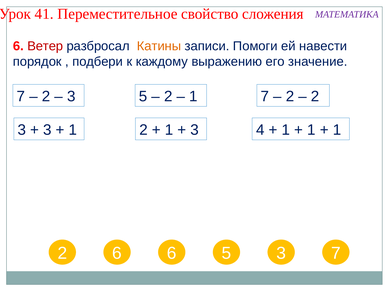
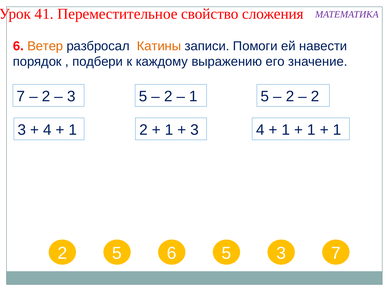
Ветер colour: red -> orange (45, 46)
7: 7 -> 5 (265, 97)
3: 3 -> 4 (47, 130)
6: 6 -> 5 (117, 254)
